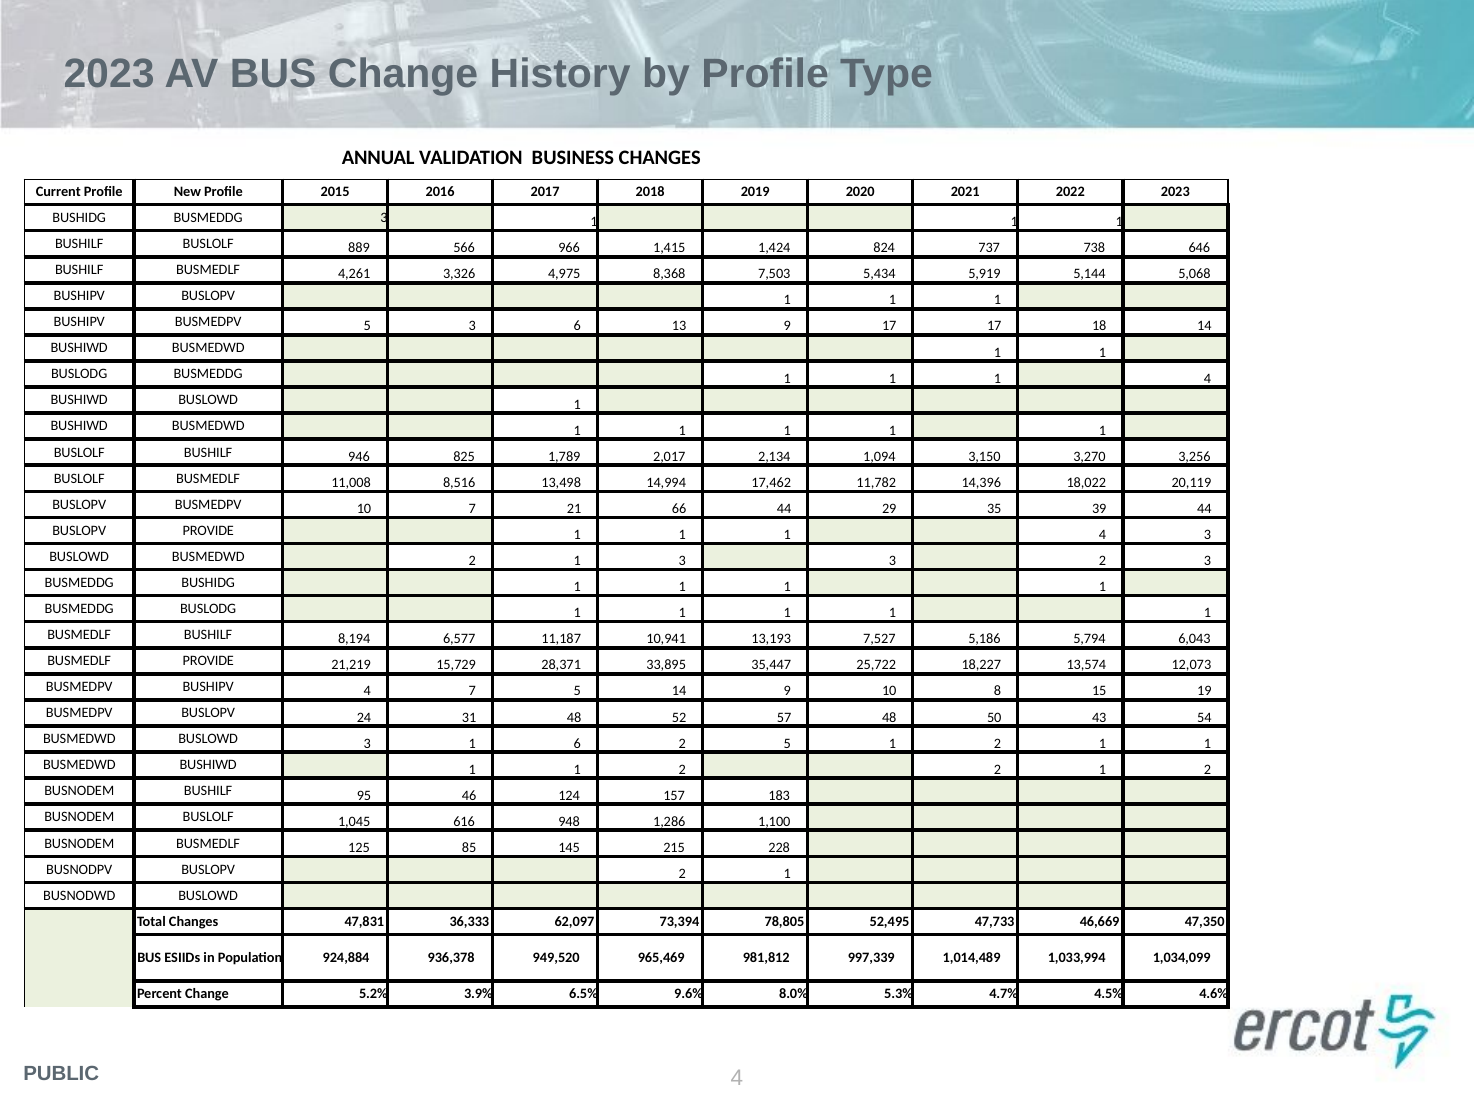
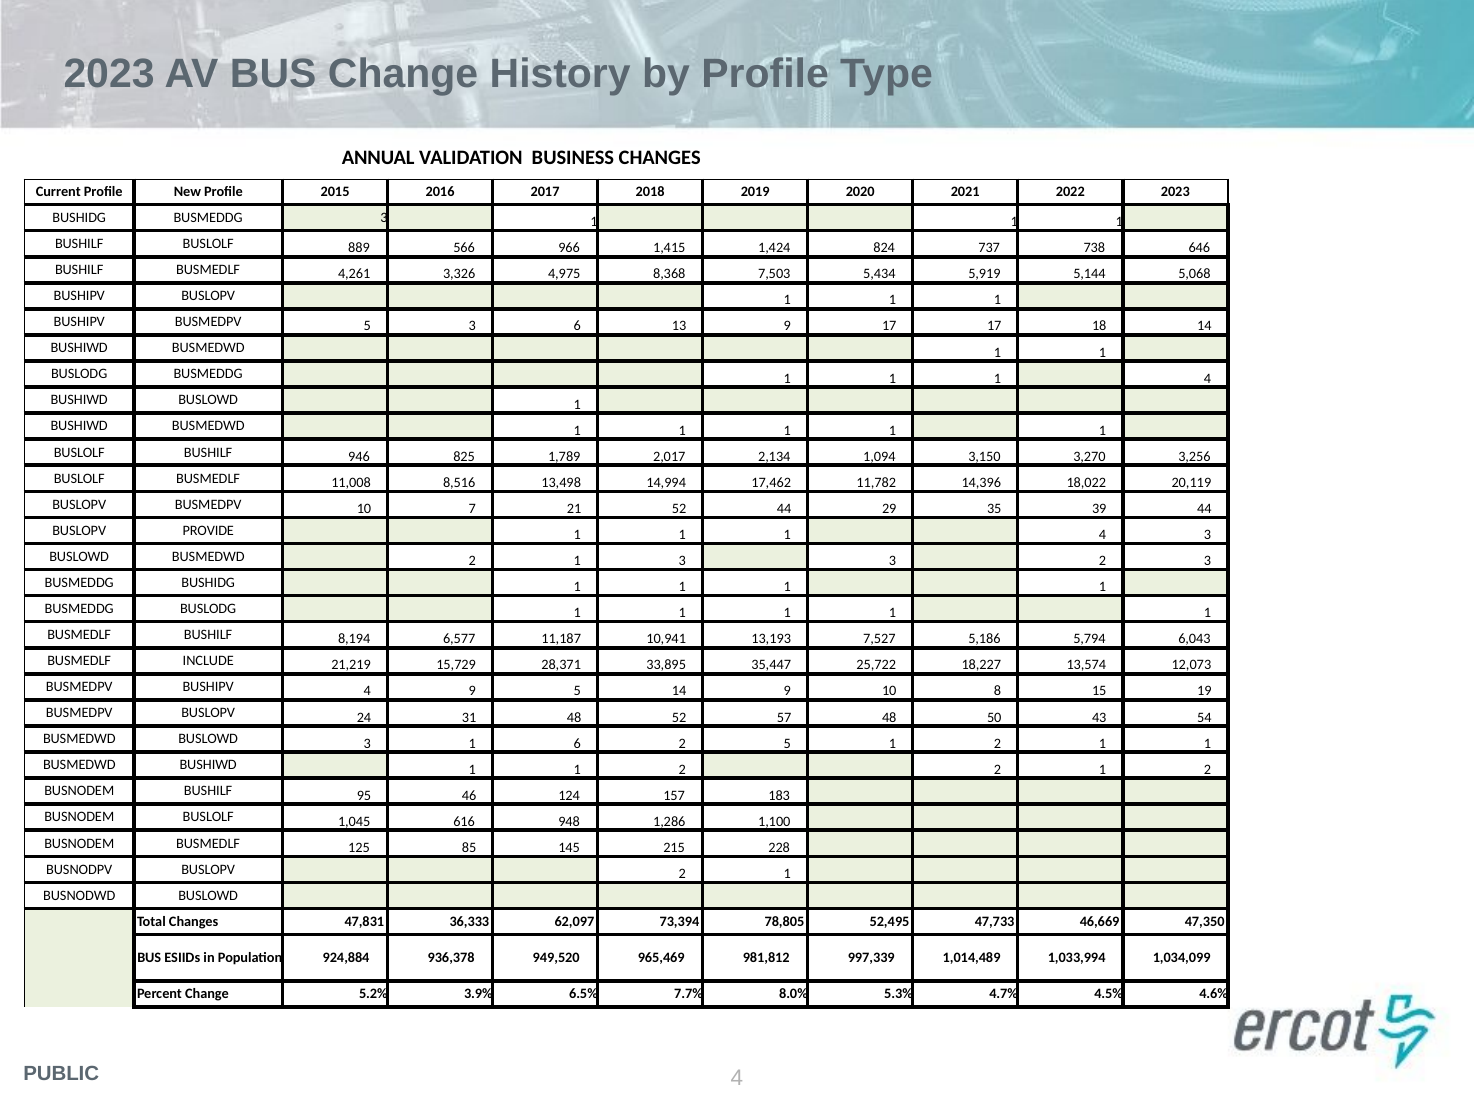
21 66: 66 -> 52 (679, 508)
BUSMEDLF PROVIDE: PROVIDE -> INCLUDE (208, 661)
4 7: 7 -> 9 (472, 691)
9.6%: 9.6% -> 7.7% (688, 994)
